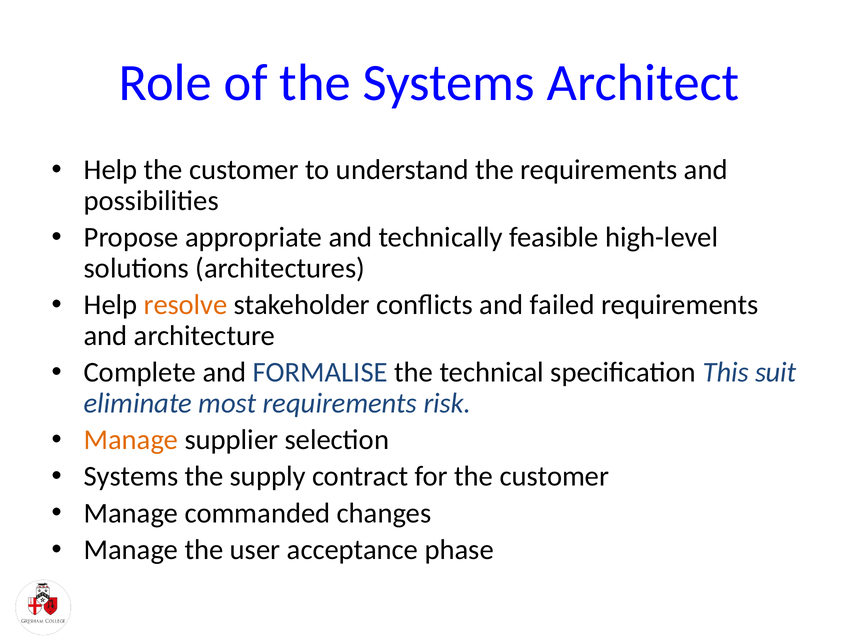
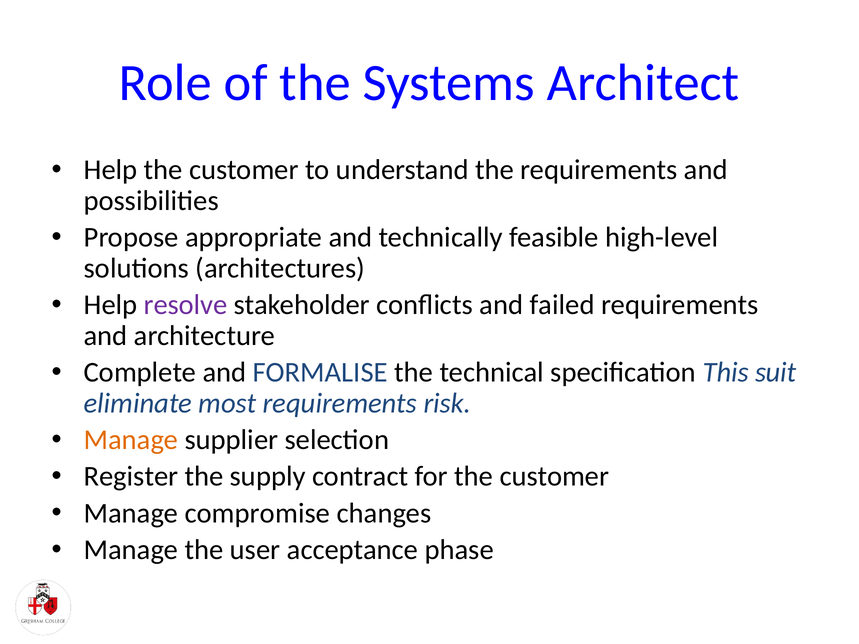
resolve colour: orange -> purple (186, 305)
Systems: Systems -> Register (131, 477)
commanded: commanded -> compromise (257, 513)
